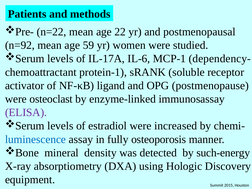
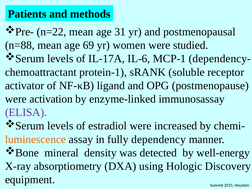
22: 22 -> 31 (120, 32)
n=92: n=92 -> n=88 (20, 45)
59: 59 -> 69 (88, 45)
osteoclast: osteoclast -> activation (51, 99)
luminescence colour: blue -> orange (35, 139)
osteoporosis: osteoporosis -> dependency (159, 139)
such-energy: such-energy -> well-energy (223, 153)
